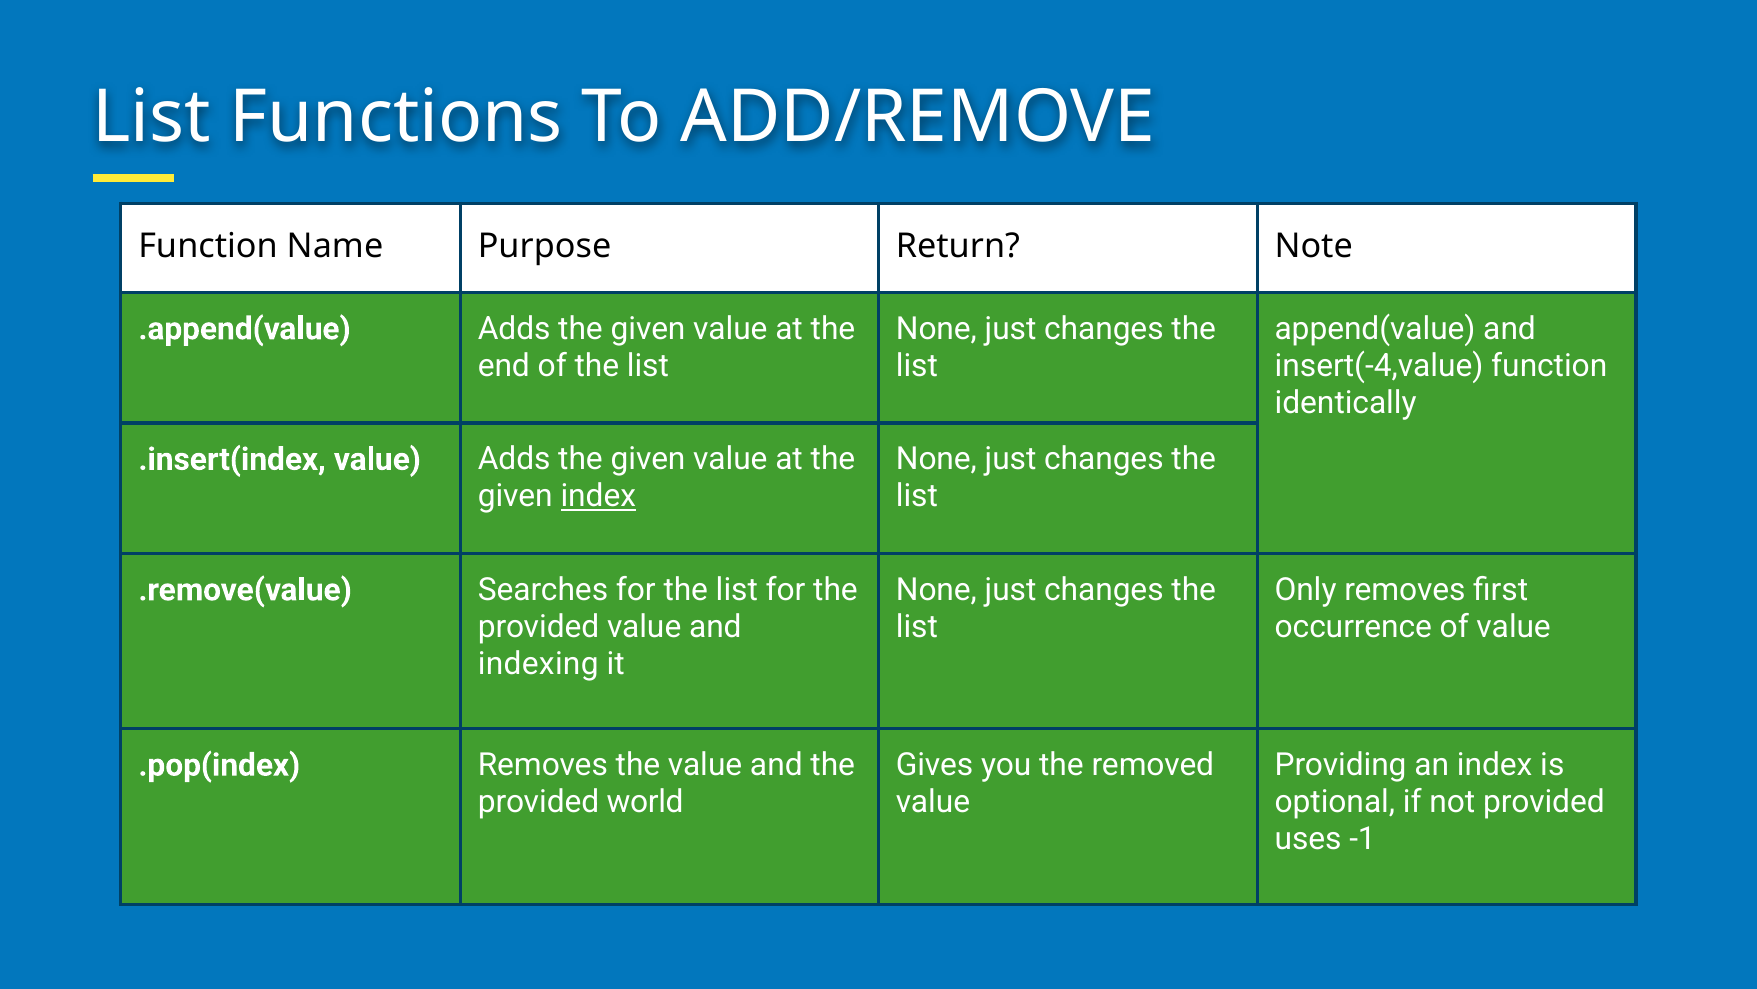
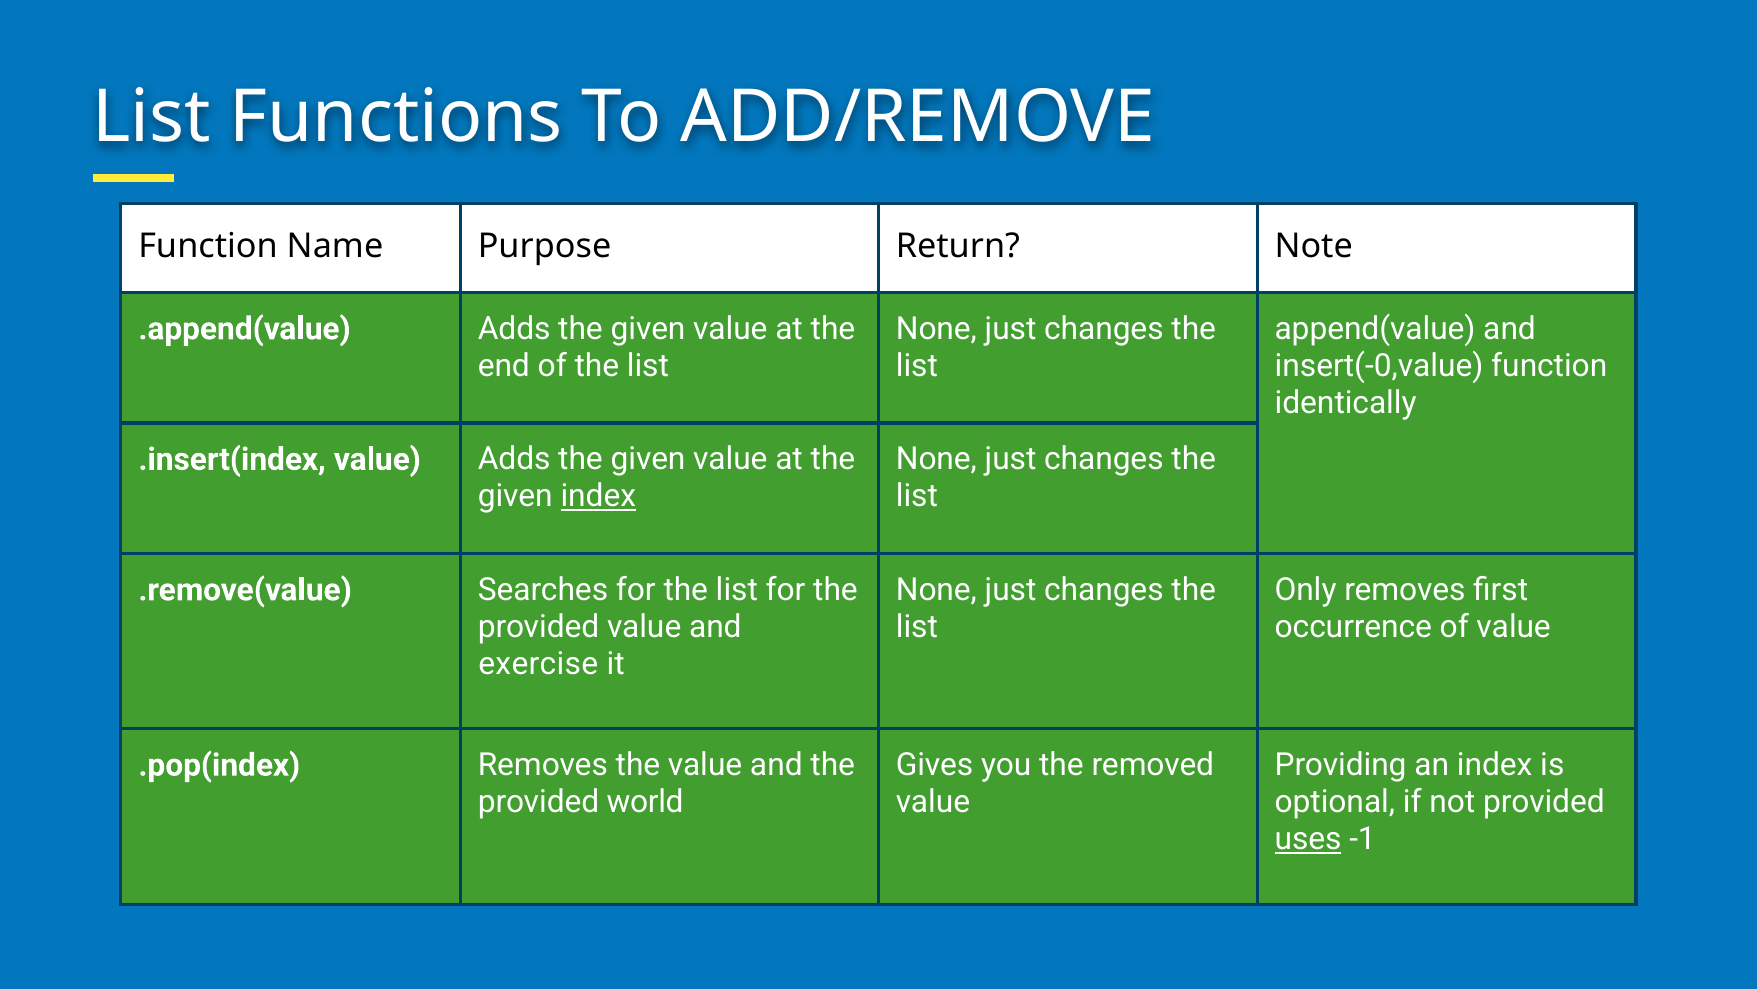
insert(-4,value: insert(-4,value -> insert(-0,value (1379, 365)
indexing: indexing -> exercise (538, 663)
uses underline: none -> present (1308, 838)
